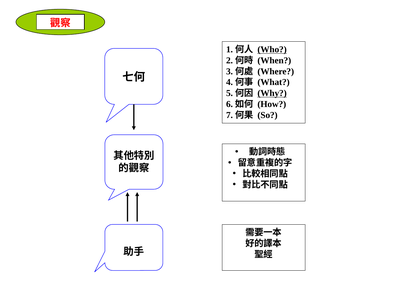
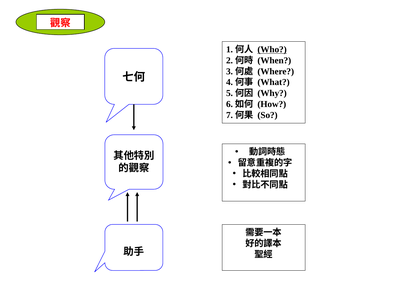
Why underline: present -> none (272, 93)
